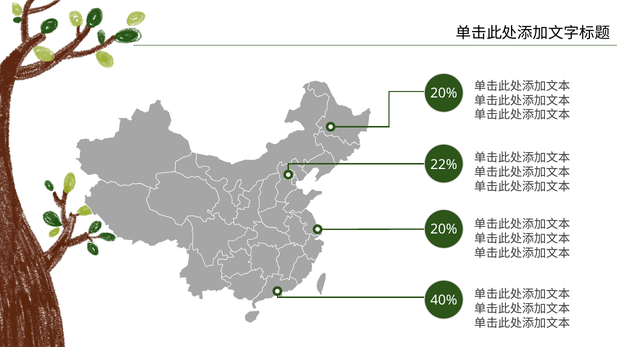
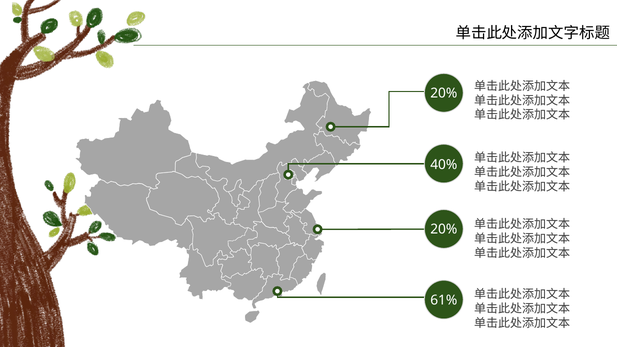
22%: 22% -> 40% (444, 165)
40%: 40% -> 61% (444, 300)
